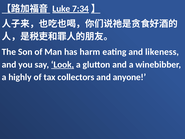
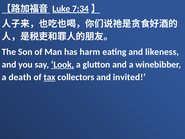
highly: highly -> death (20, 77)
tax underline: none -> present (50, 77)
anyone: anyone -> invited (129, 77)
